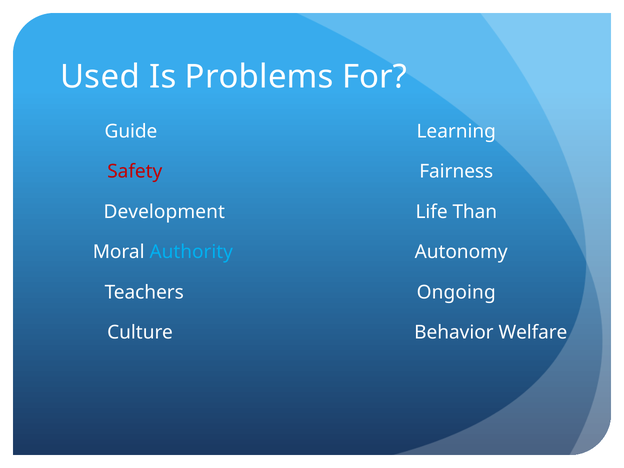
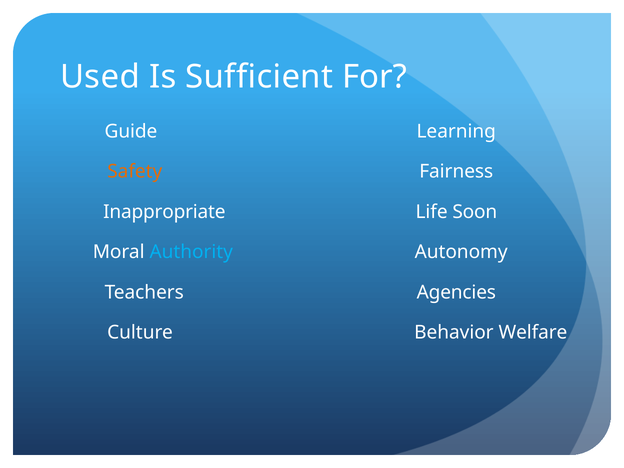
Problems: Problems -> Sufficient (259, 77)
Safety colour: red -> orange (135, 172)
Development: Development -> Inappropriate (164, 212)
Than: Than -> Soon (475, 212)
Ongoing: Ongoing -> Agencies (456, 292)
